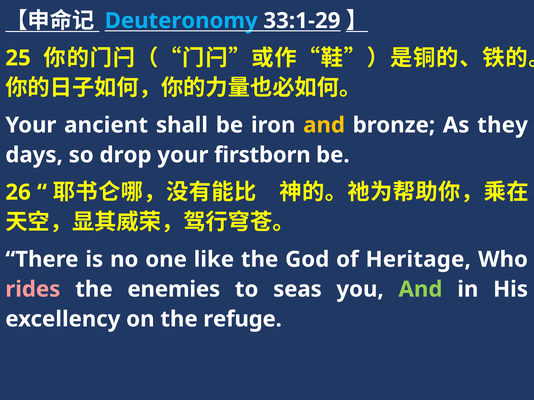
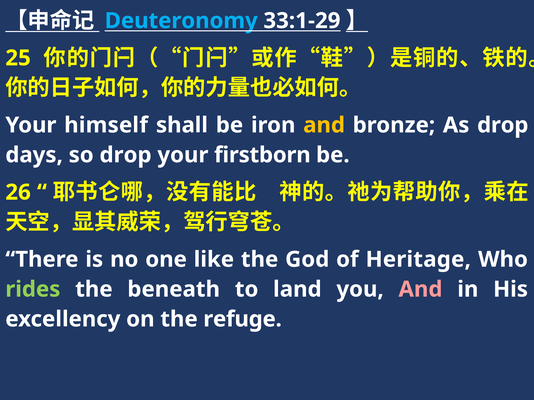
ancient: ancient -> himself (106, 125)
As they: they -> drop (503, 125)
rides colour: pink -> light green (33, 290)
enemies: enemies -> beneath (174, 290)
seas: seas -> land (297, 290)
And colour: light green -> pink (420, 290)
